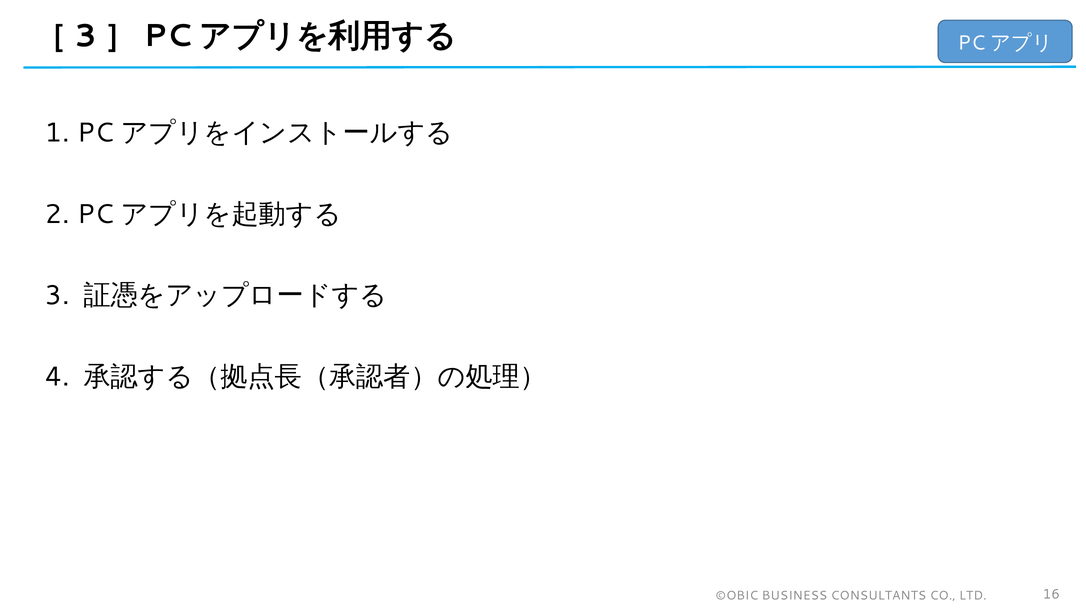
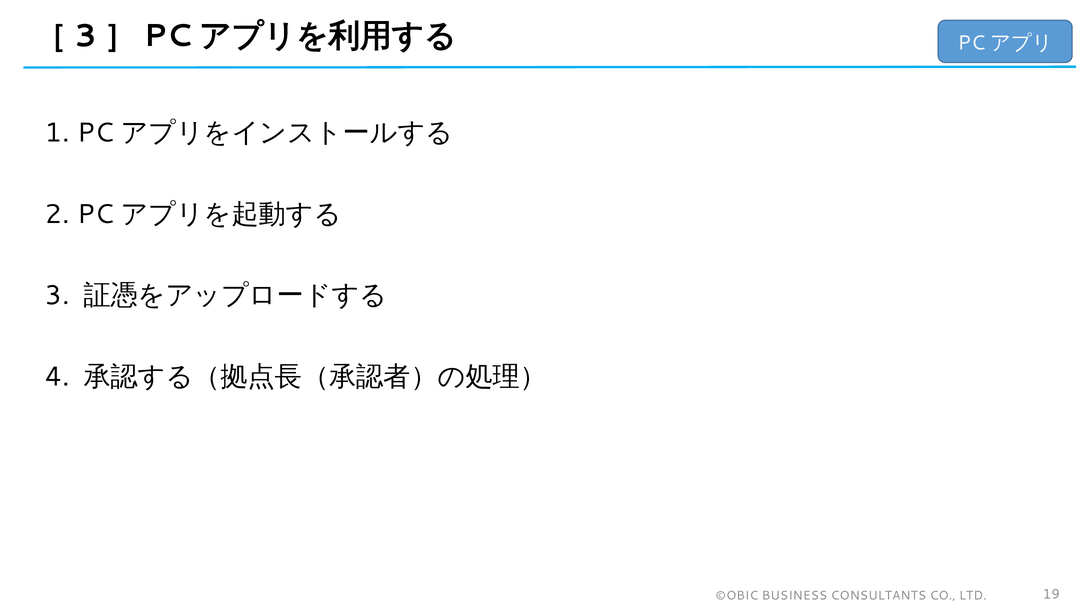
16: 16 -> 19 (1051, 594)
